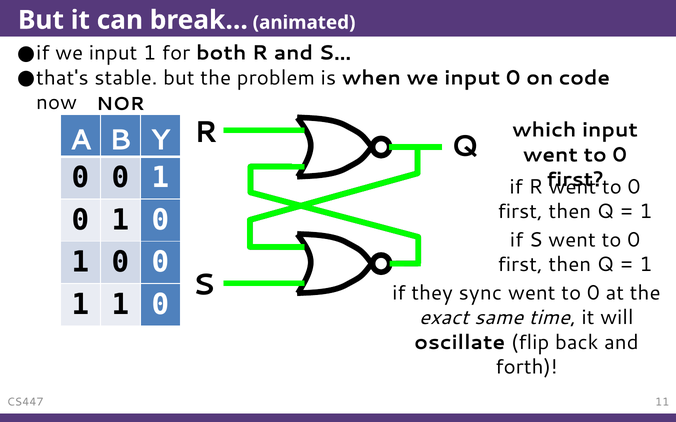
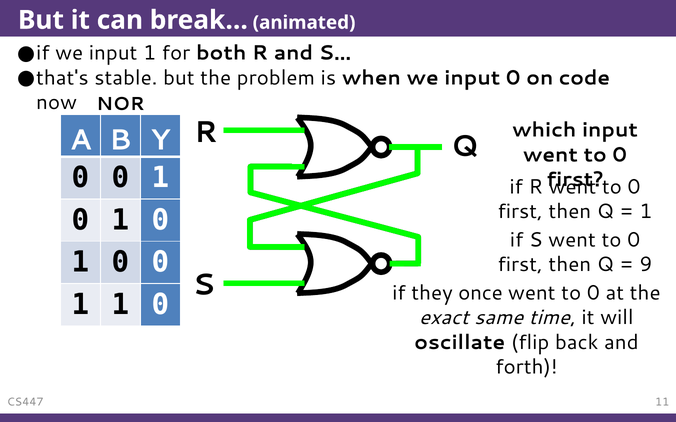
1: 1 -> 9 (646, 265)
sync: sync -> once (480, 293)
